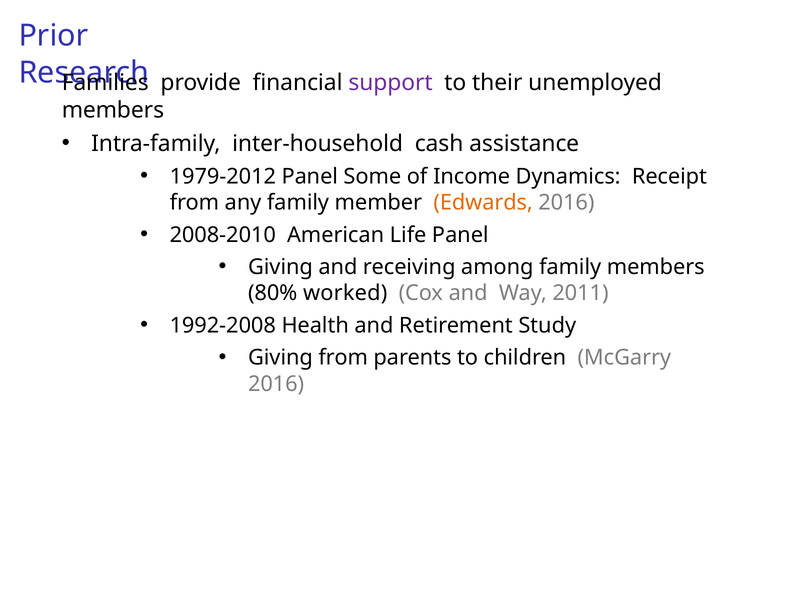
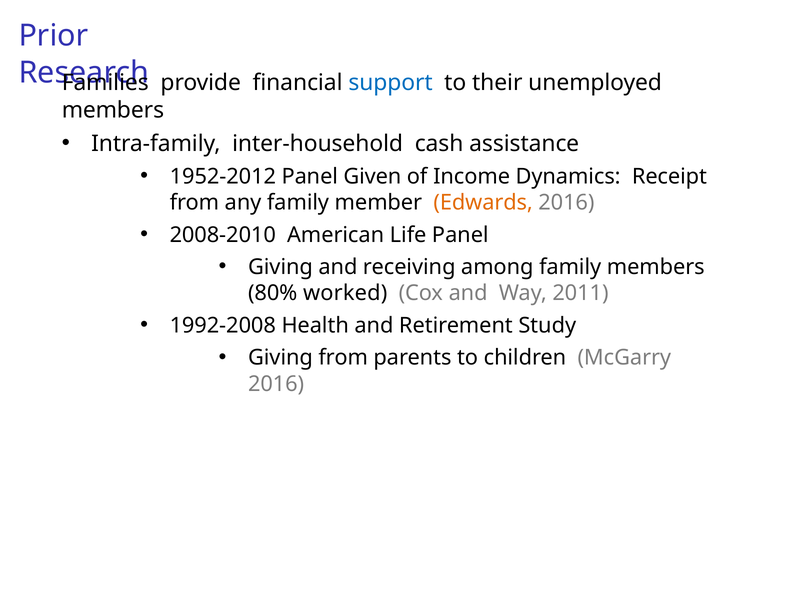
support colour: purple -> blue (391, 83)
1979-2012: 1979-2012 -> 1952-2012 (223, 176)
Some: Some -> Given (372, 176)
